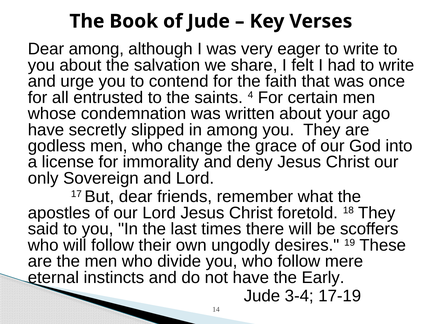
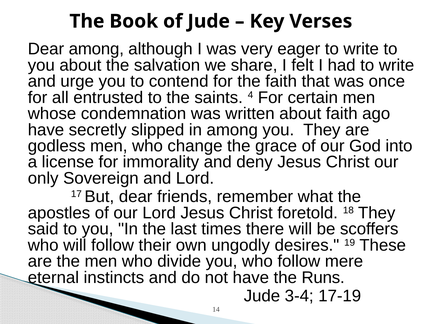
about your: your -> faith (342, 114)
Early: Early -> Runs (323, 277)
